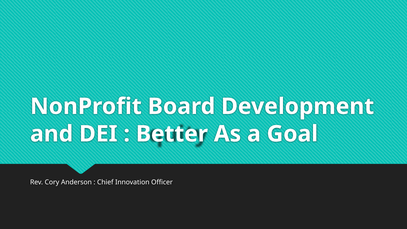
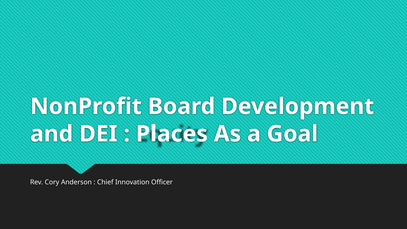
Better: Better -> Places (172, 134)
